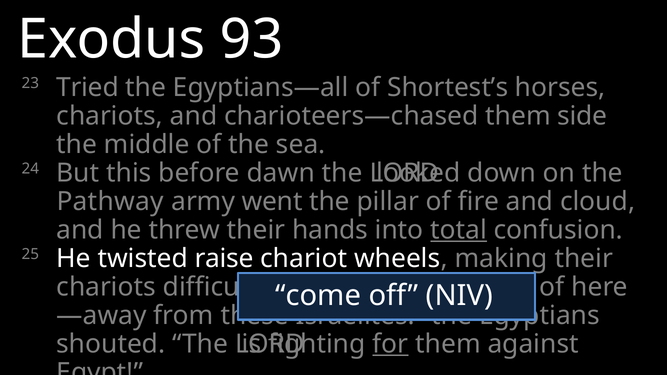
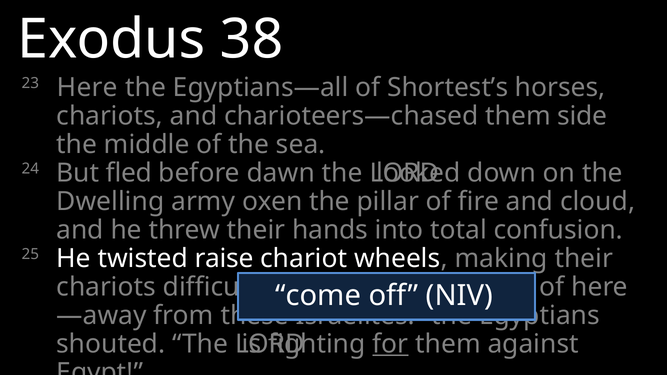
93: 93 -> 38 (252, 40)
23 Tried: Tried -> Here (87, 87)
this: this -> fled (129, 173)
Pathway: Pathway -> Dwelling (110, 201)
went: went -> oxen (272, 201)
total underline: present -> none (459, 230)
